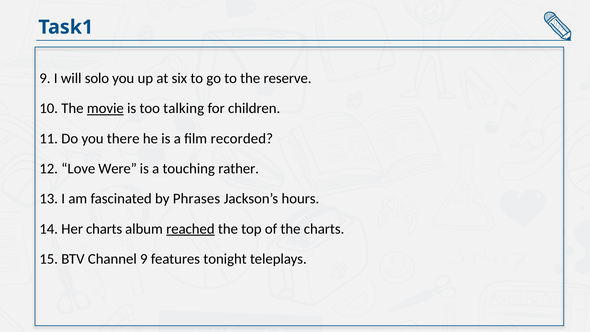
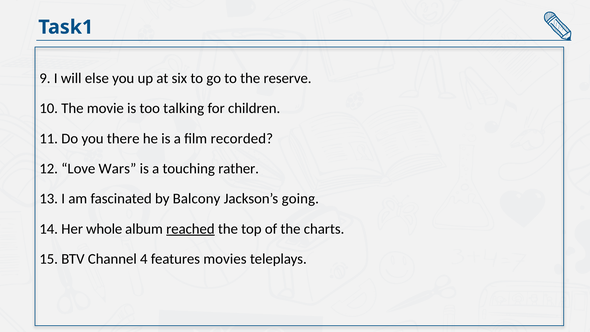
solo: solo -> else (97, 78)
movie underline: present -> none (105, 108)
Were: Were -> Wars (117, 169)
Phrases: Phrases -> Balcony (197, 199)
hours: hours -> going (300, 199)
Her charts: charts -> whole (104, 229)
Channel 9: 9 -> 4 (144, 259)
tonight: tonight -> movies (225, 259)
